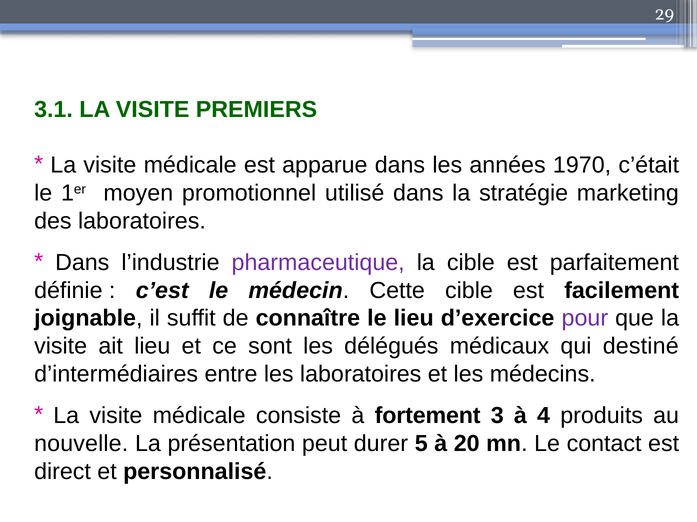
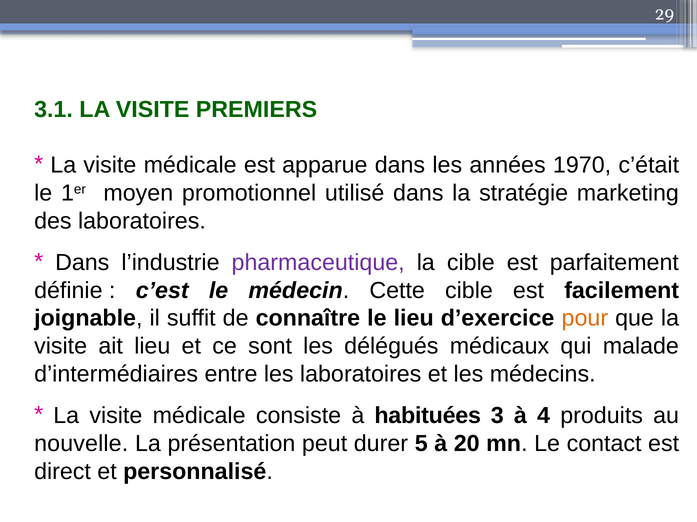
pour colour: purple -> orange (585, 319)
destiné: destiné -> malade (641, 347)
fortement: fortement -> habituées (428, 416)
